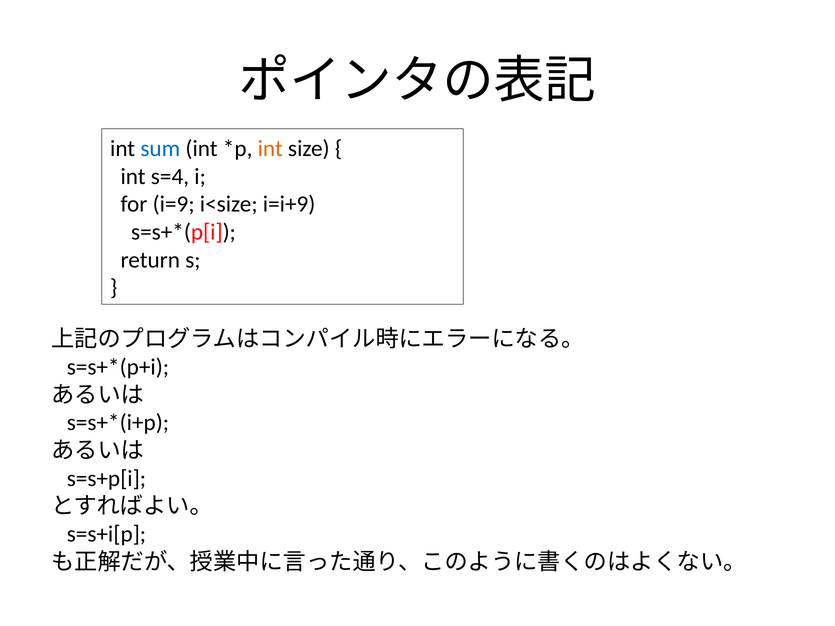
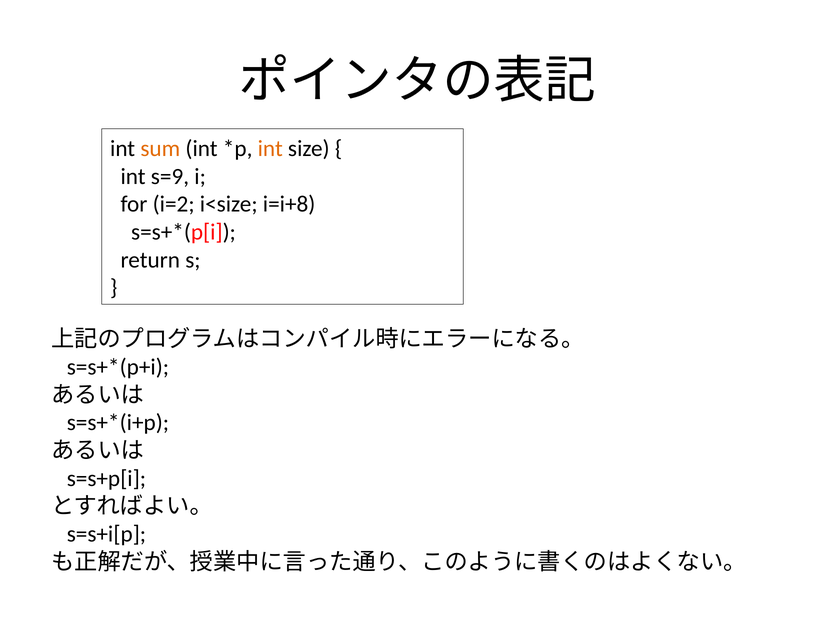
sum colour: blue -> orange (160, 149)
s=4: s=4 -> s=9 (170, 176)
i=9: i=9 -> i=2 (174, 204)
i=i+9: i=i+9 -> i=i+8 (289, 204)
